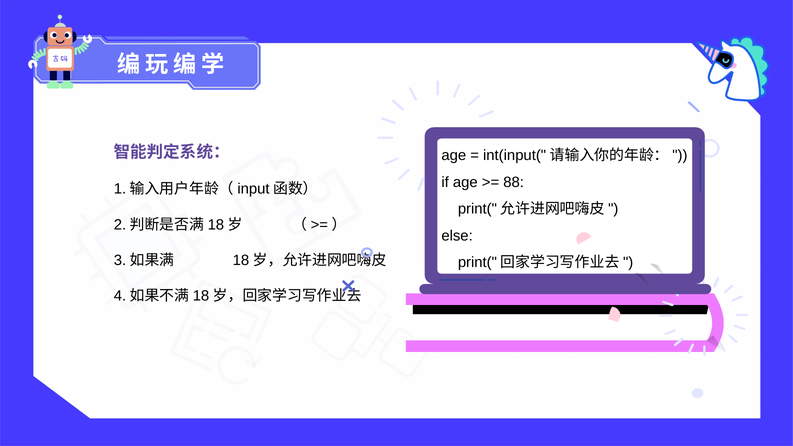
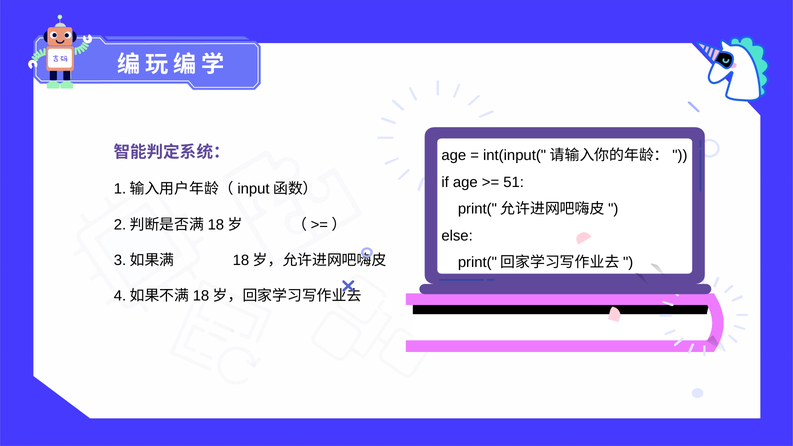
88: 88 -> 51 (514, 182)
